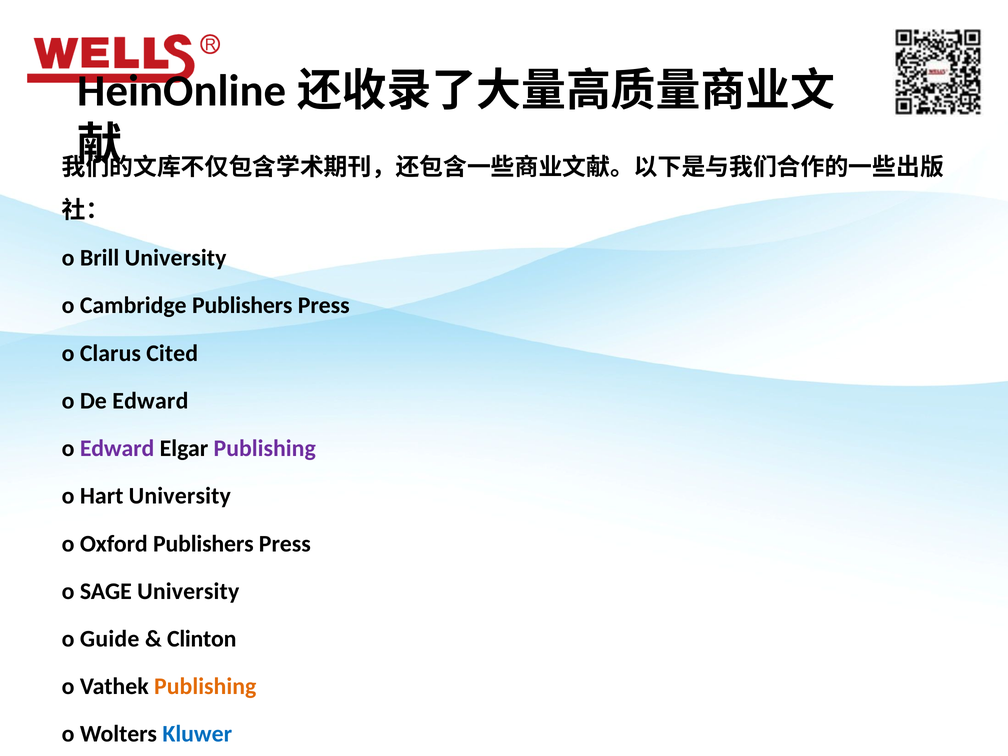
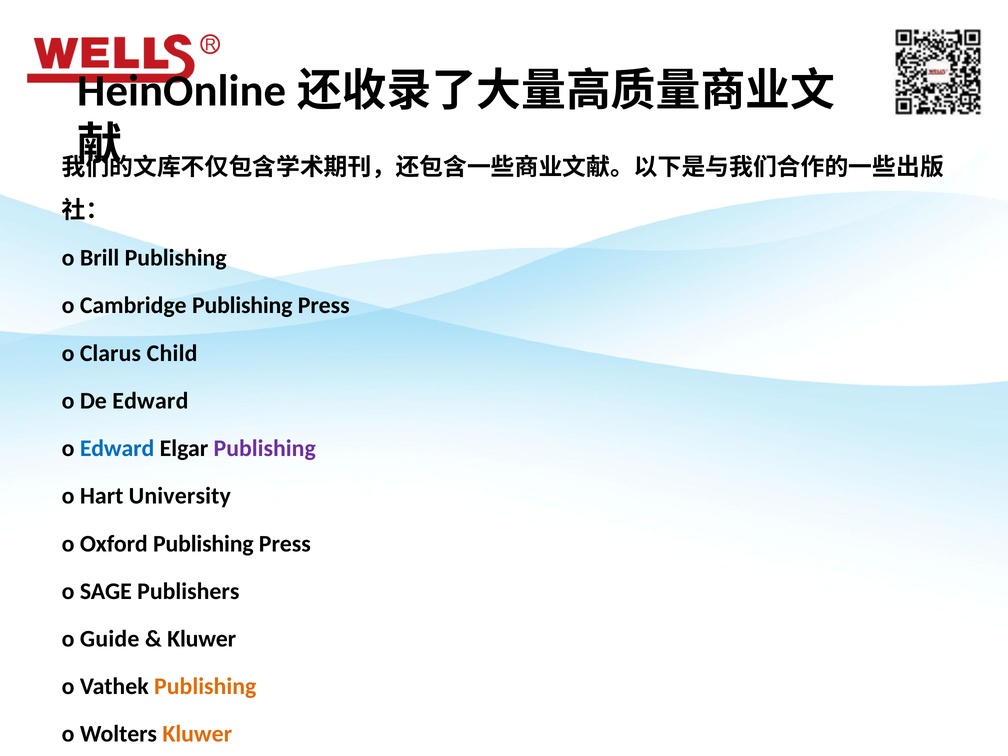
Brill University: University -> Publishing (176, 258)
Cambridge Publishers: Publishers -> Publishing (242, 306)
Cited: Cited -> Child (172, 353)
Edward colour: purple -> blue (117, 448)
Oxford Publishers: Publishers -> Publishing (203, 544)
SAGE University: University -> Publishers (188, 591)
Clinton: Clinton -> Kluwer (202, 639)
Kluwer colour: blue -> orange (197, 734)
